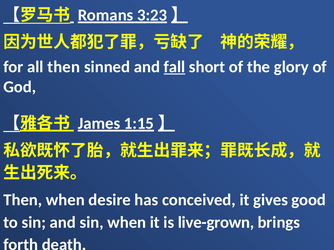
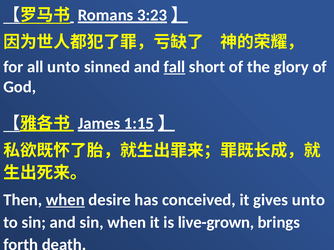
all then: then -> unto (64, 67)
when underline: none -> present (65, 200)
gives good: good -> unto (308, 200)
